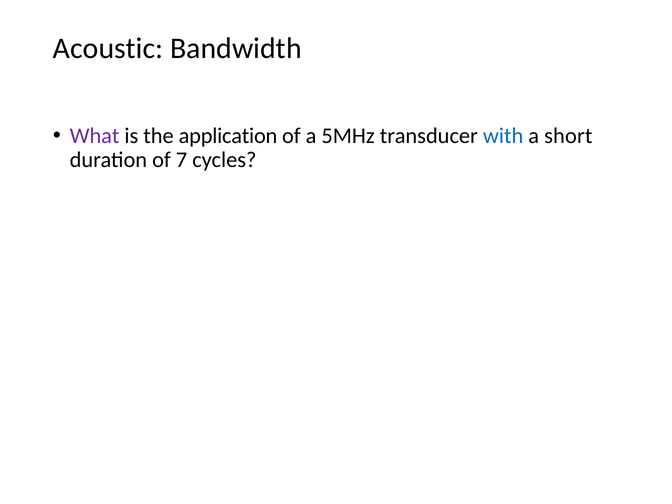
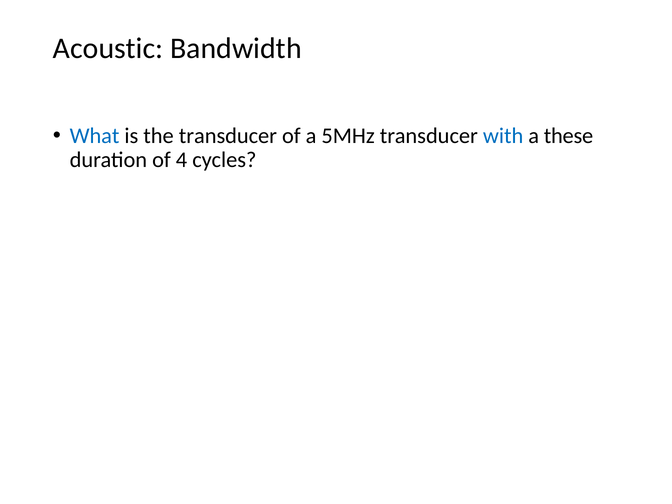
What colour: purple -> blue (95, 136)
the application: application -> transducer (228, 136)
short: short -> these (569, 136)
7: 7 -> 4 (182, 160)
